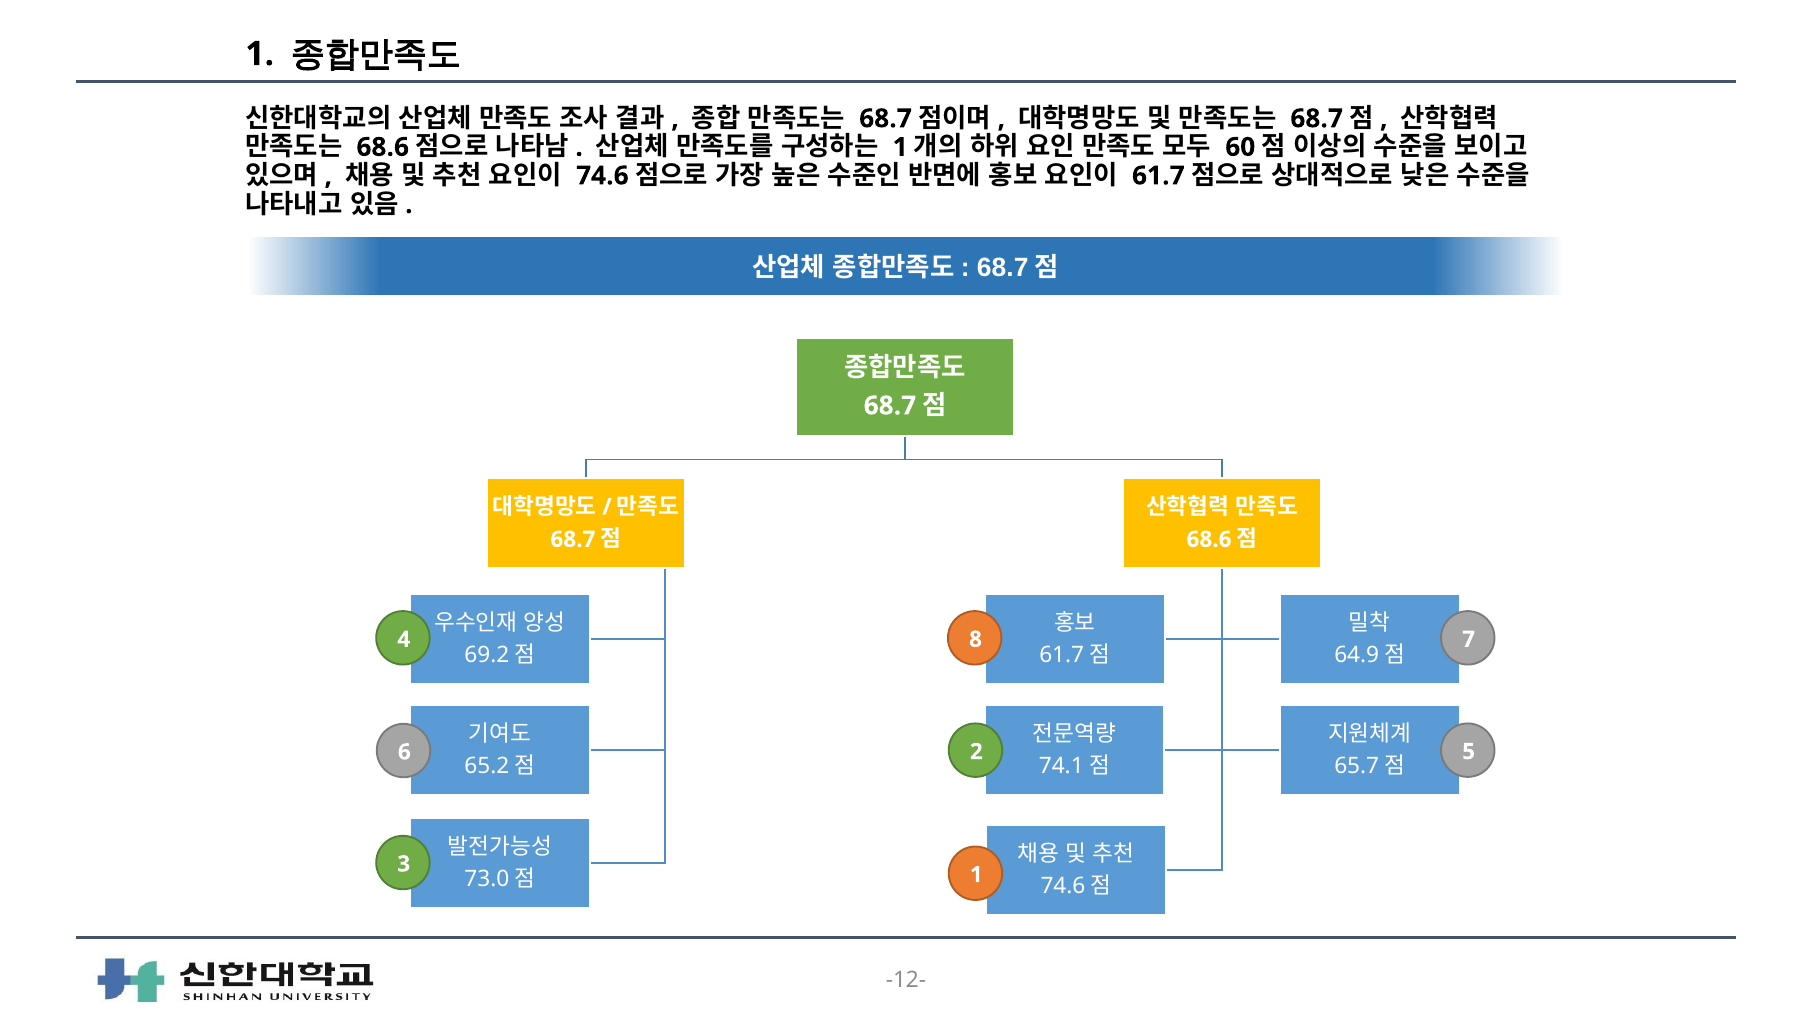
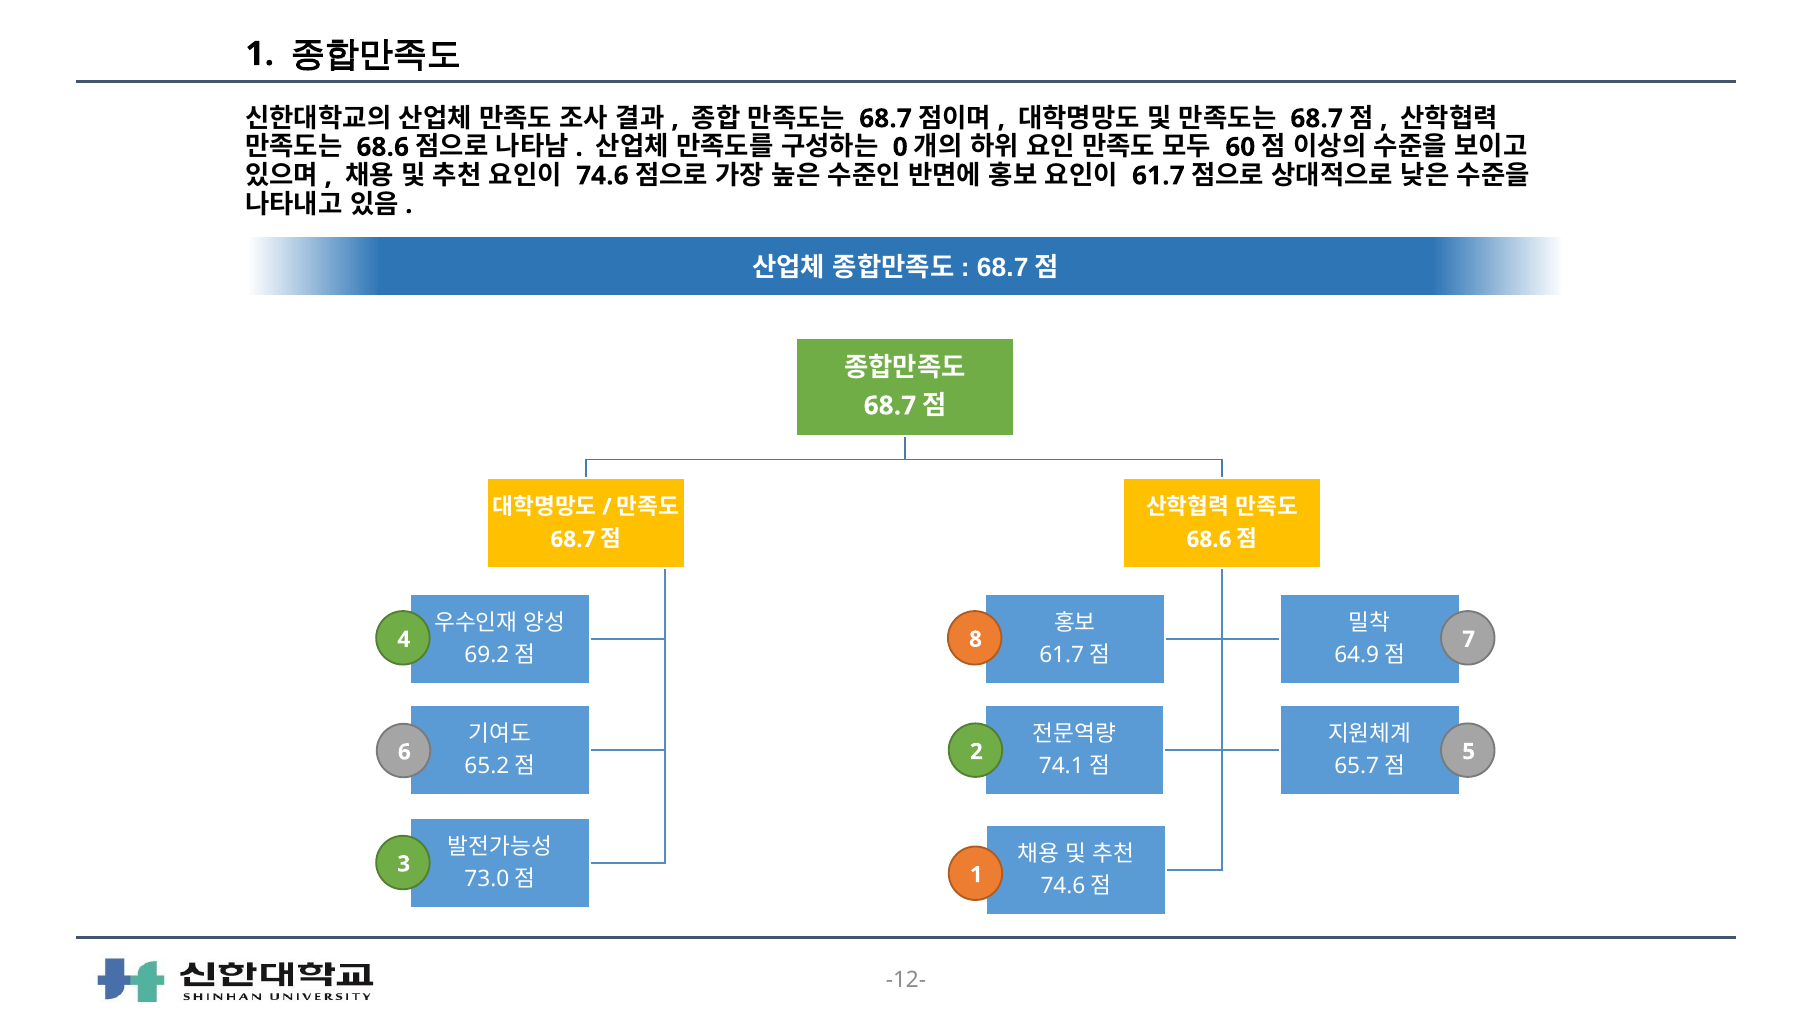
1: 1 -> 0 (900, 147)
